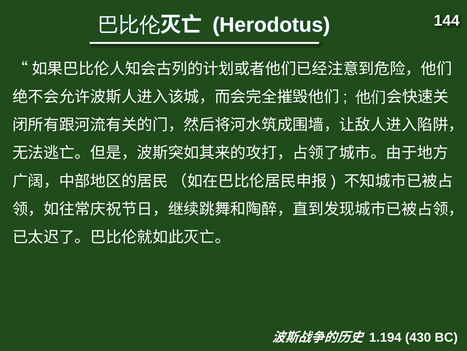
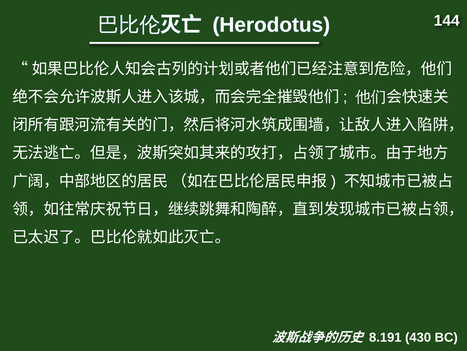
1.194: 1.194 -> 8.191 (385, 337)
